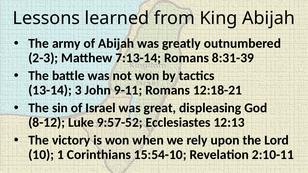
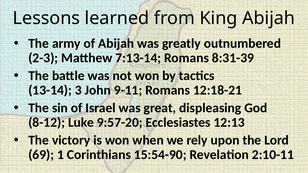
9:57-52: 9:57-52 -> 9:57-20 (120, 123)
10: 10 -> 69 (41, 155)
15:54-10: 15:54-10 -> 15:54-90 (160, 155)
